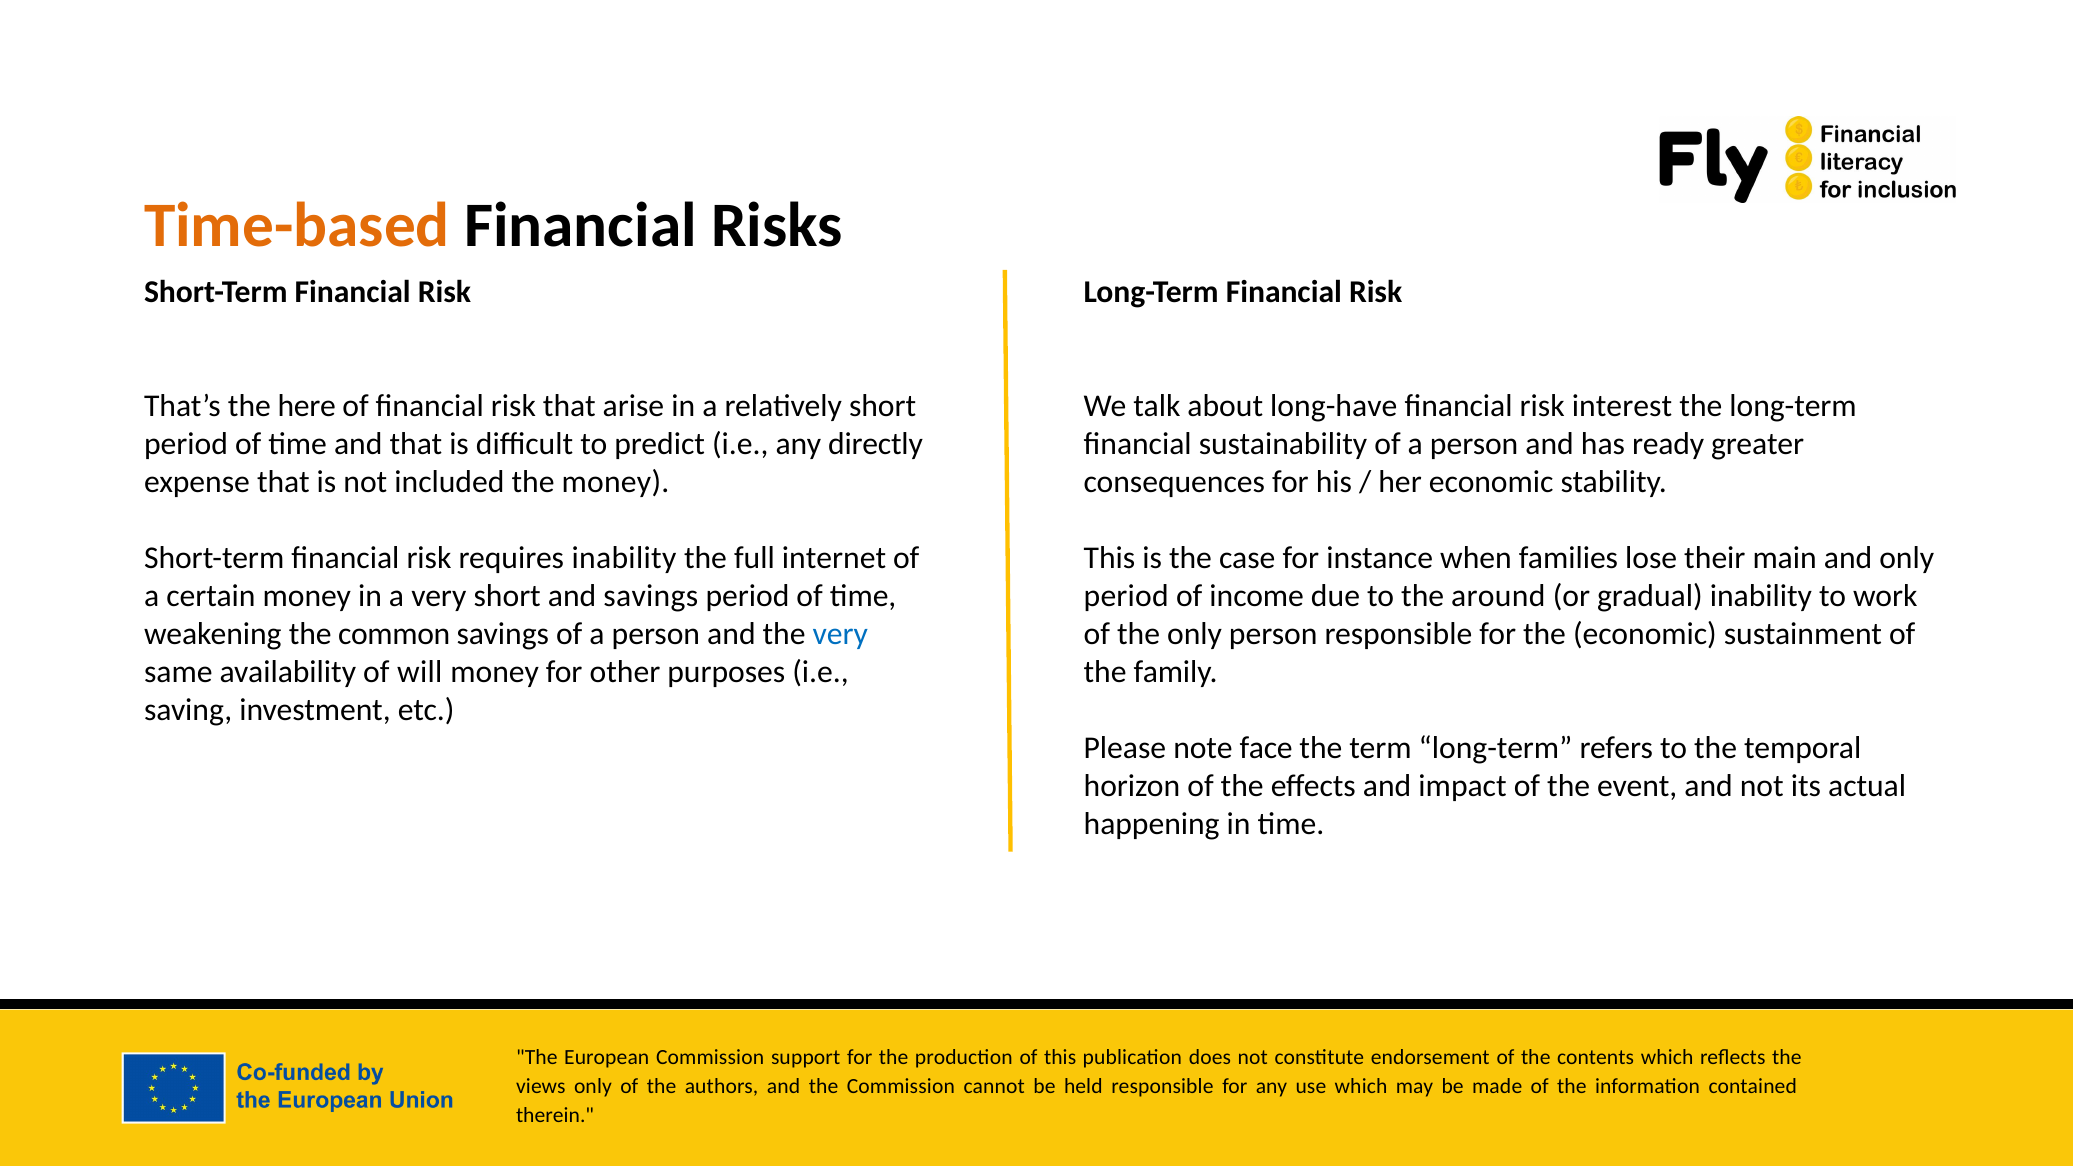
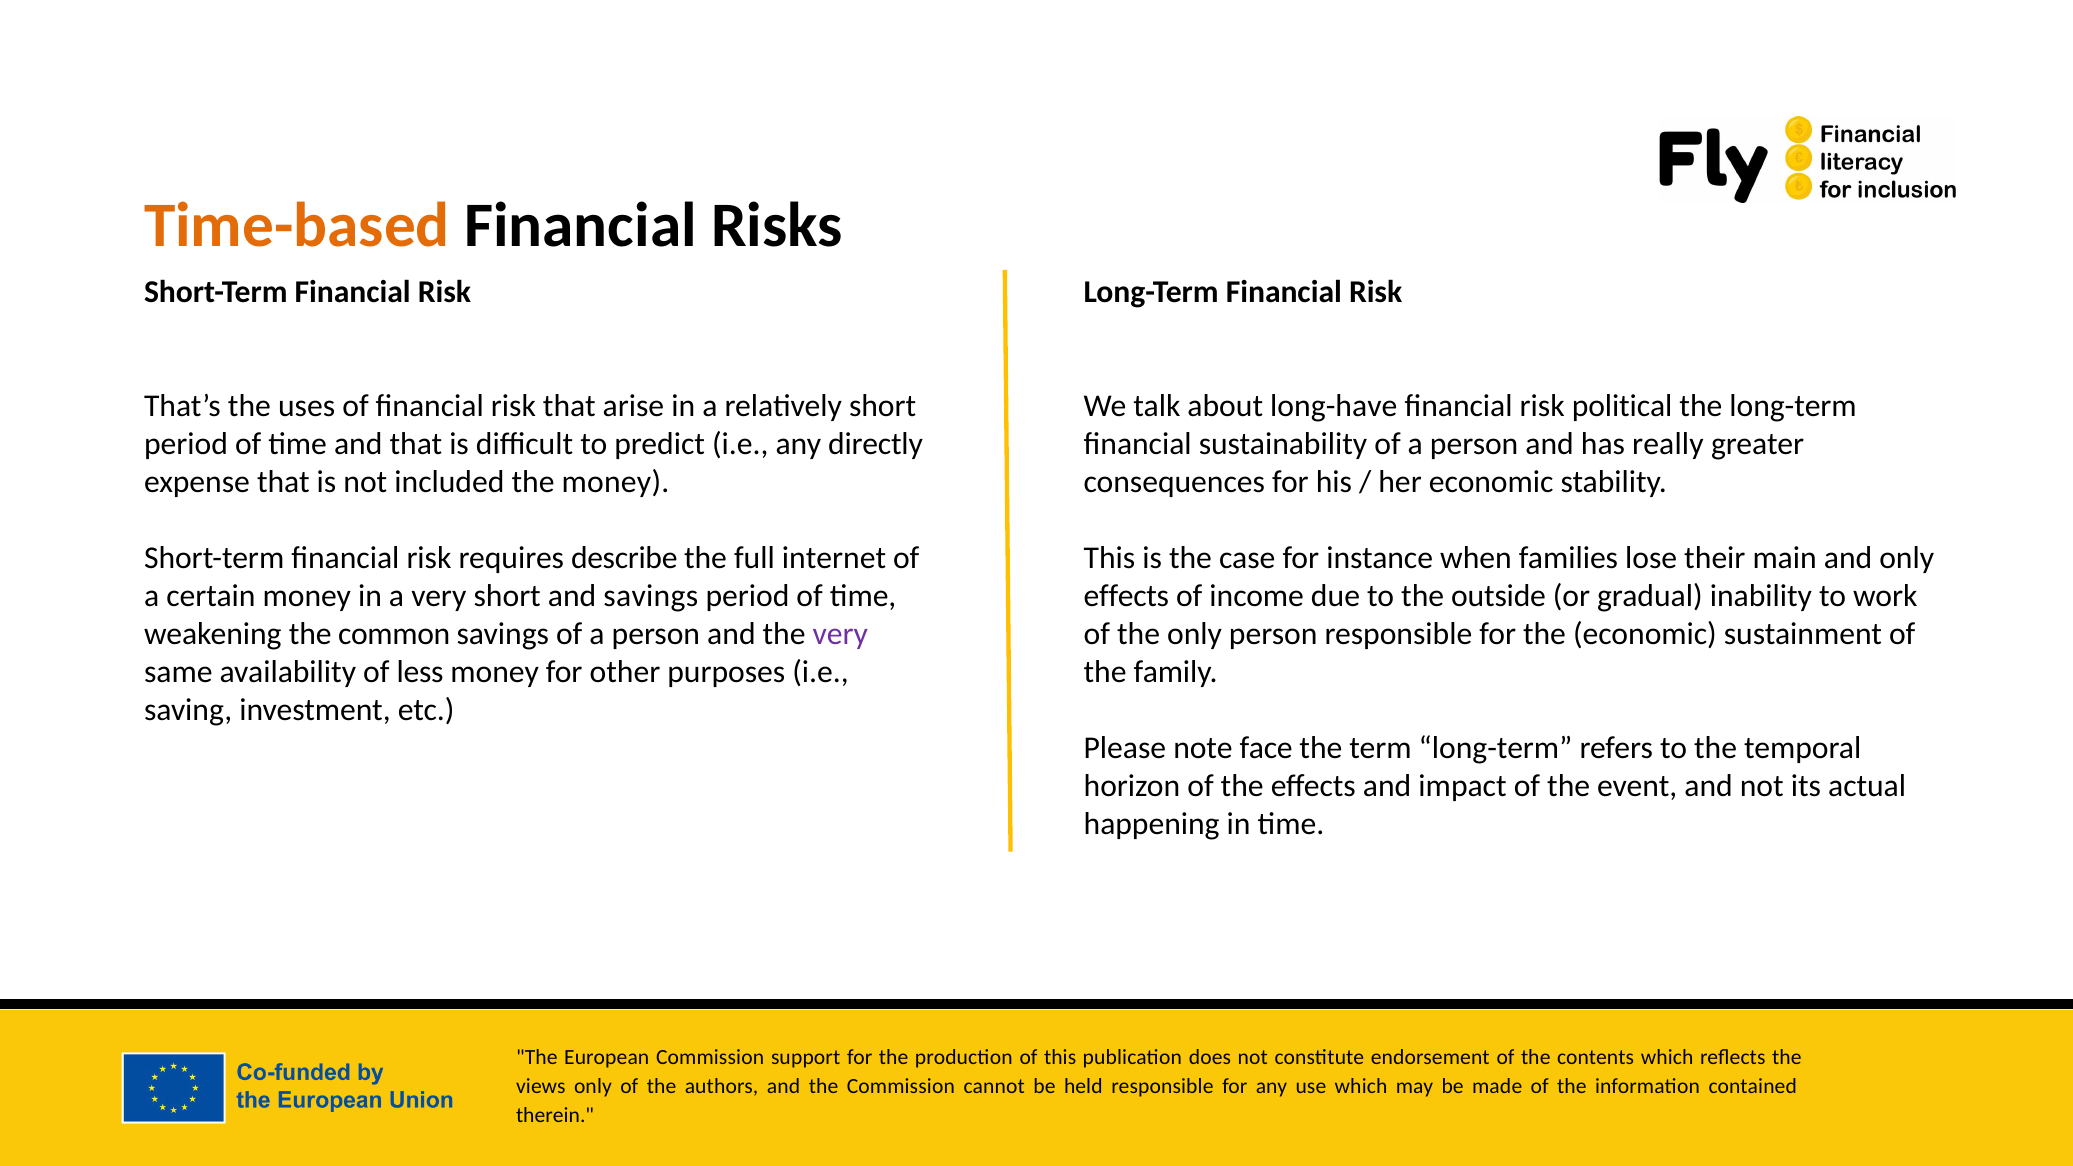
here: here -> uses (307, 406)
interest: interest -> political (1622, 406)
ready: ready -> really (1668, 444)
requires inability: inability -> describe (624, 558)
period: period -> effects (1126, 596)
around: around -> outside (1499, 596)
very colour: blue -> purple (840, 634)
will: will -> less (420, 672)
